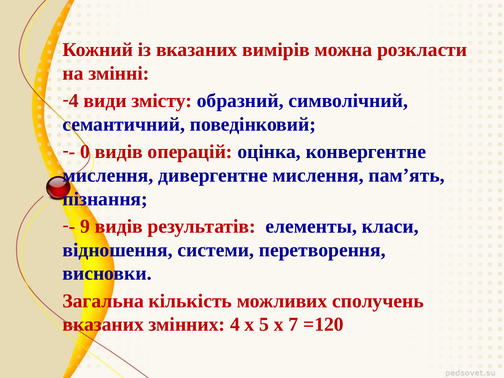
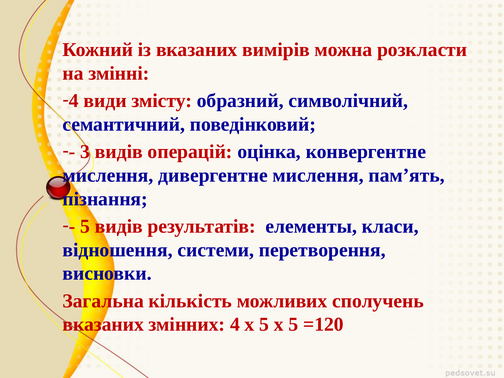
0: 0 -> 3 (85, 152)
9: 9 -> 5 (85, 226)
5 х 7: 7 -> 5 (294, 324)
